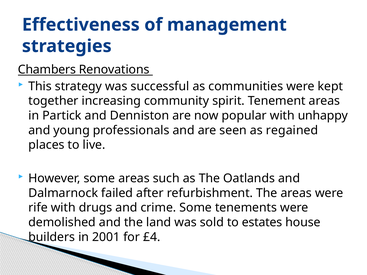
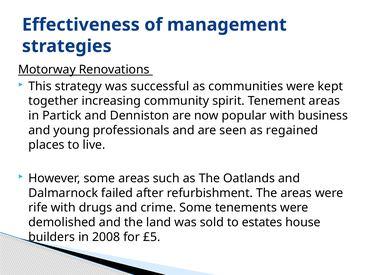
Chambers: Chambers -> Motorway (47, 70)
unhappy: unhappy -> business (323, 116)
2001: 2001 -> 2008 (106, 237)
£4: £4 -> £5 (152, 237)
